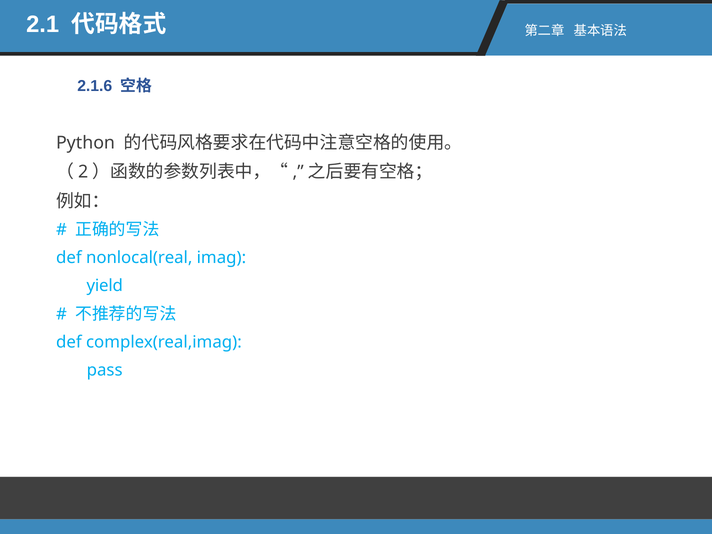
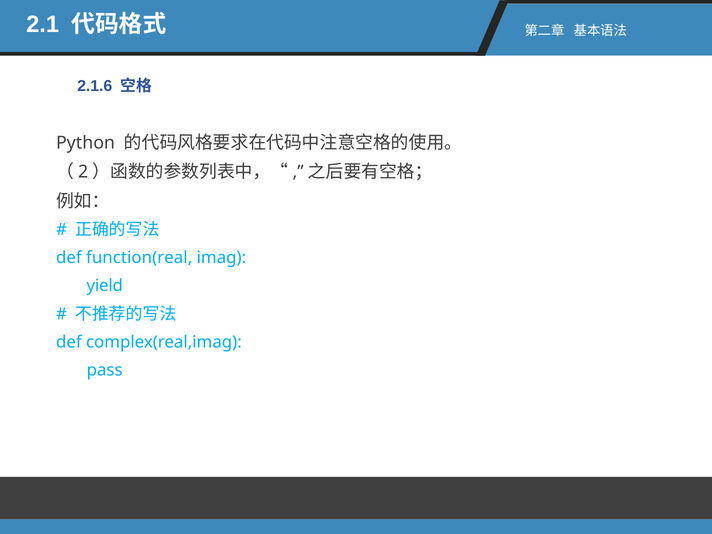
nonlocal(real: nonlocal(real -> function(real (139, 258)
